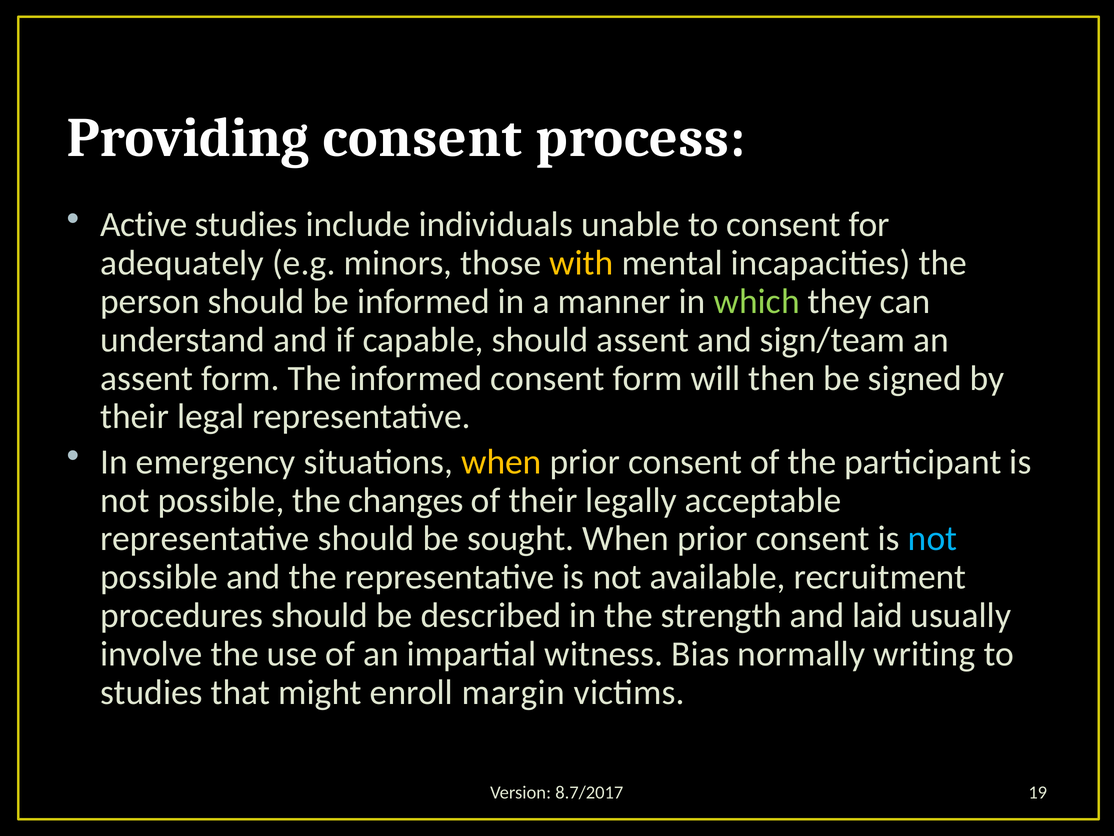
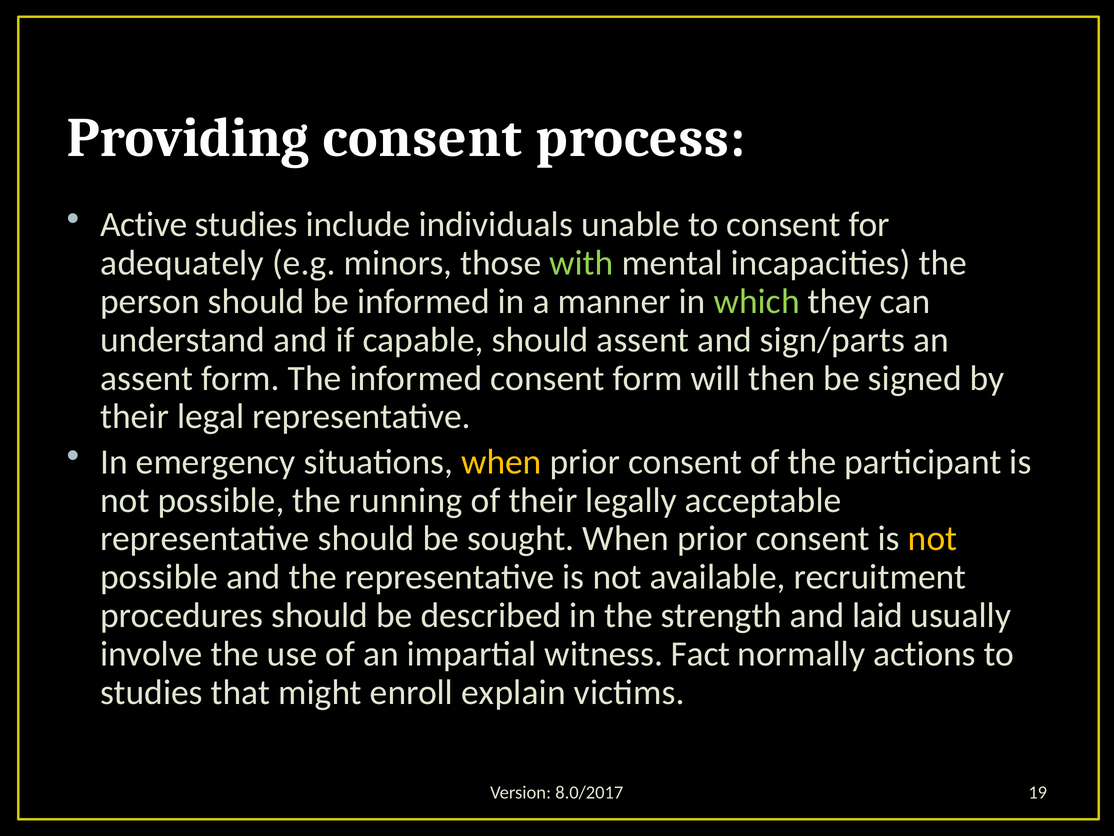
with colour: yellow -> light green (581, 263)
sign/team: sign/team -> sign/parts (833, 340)
changes: changes -> running (406, 500)
not colour: light blue -> yellow (933, 538)
Bias: Bias -> Fact (701, 654)
writing: writing -> actions (924, 654)
margin: margin -> explain (513, 692)
8.7/2017: 8.7/2017 -> 8.0/2017 (589, 792)
